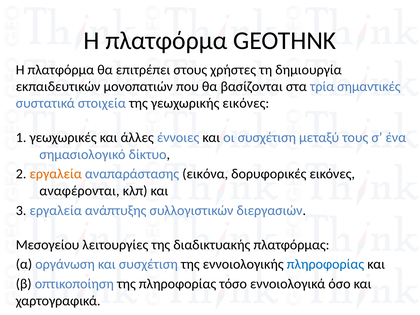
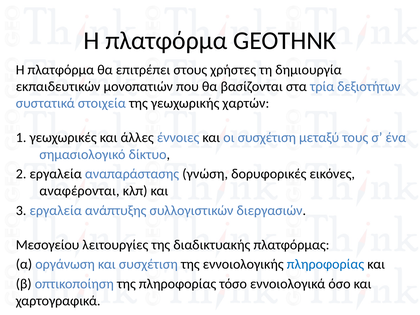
σημαντικές: σημαντικές -> δεξιοτήτων (369, 87)
γεωχωρικής εικόνες: εικόνες -> χαρτών (246, 103)
εργαλεία colour: orange -> black (56, 174)
εικόνα: εικόνα -> γνώση (205, 174)
